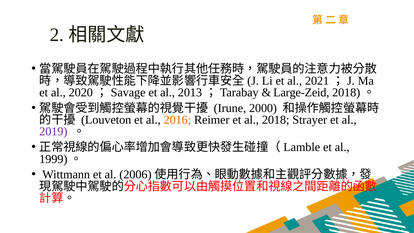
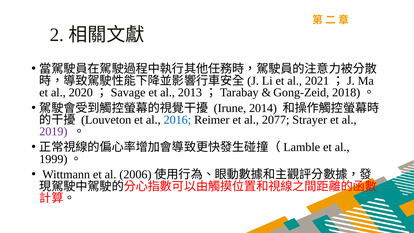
Large-Zeid: Large-Zeid -> Gong-Zeid (301, 92)
2000: 2000 -> 2014 (263, 108)
2016 colour: orange -> blue (177, 120)
al 2018: 2018 -> 2077 (276, 120)
